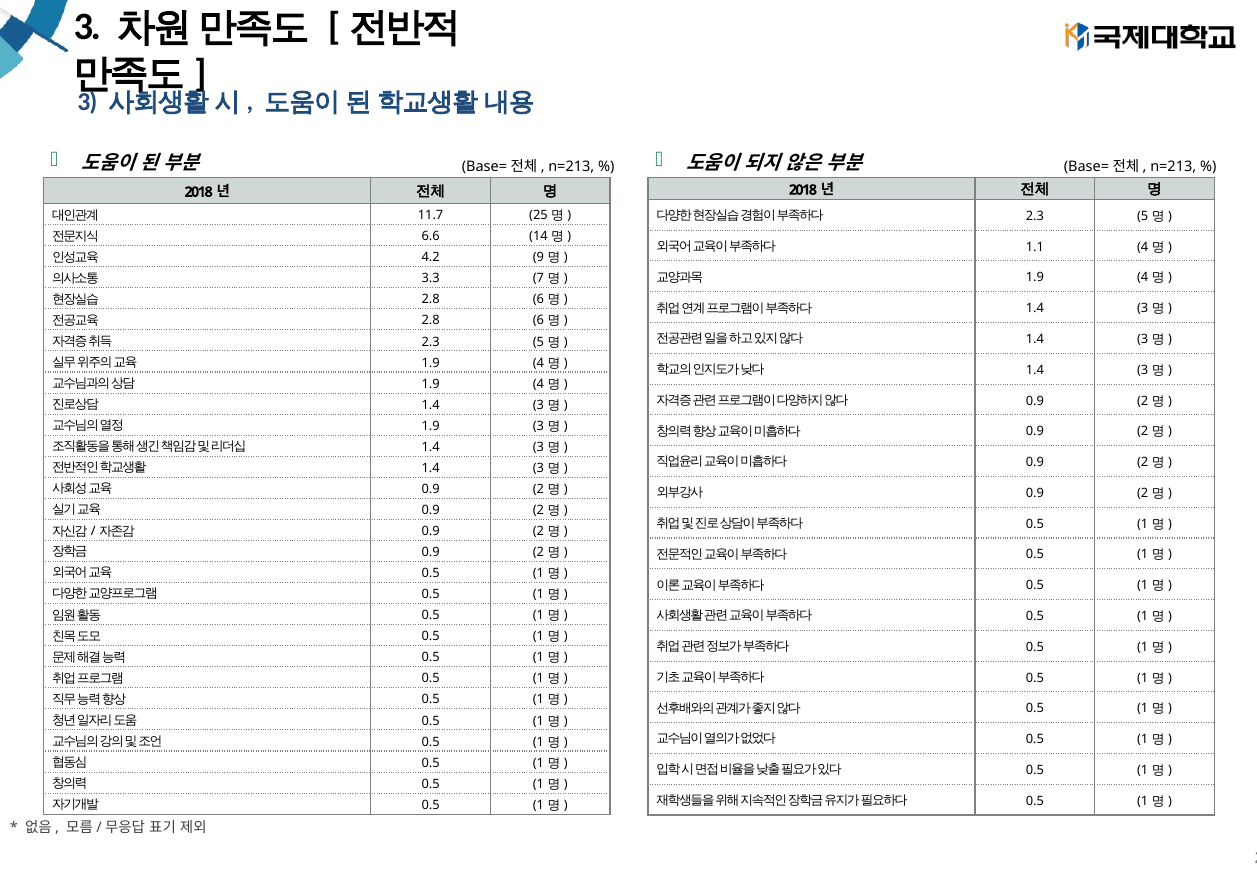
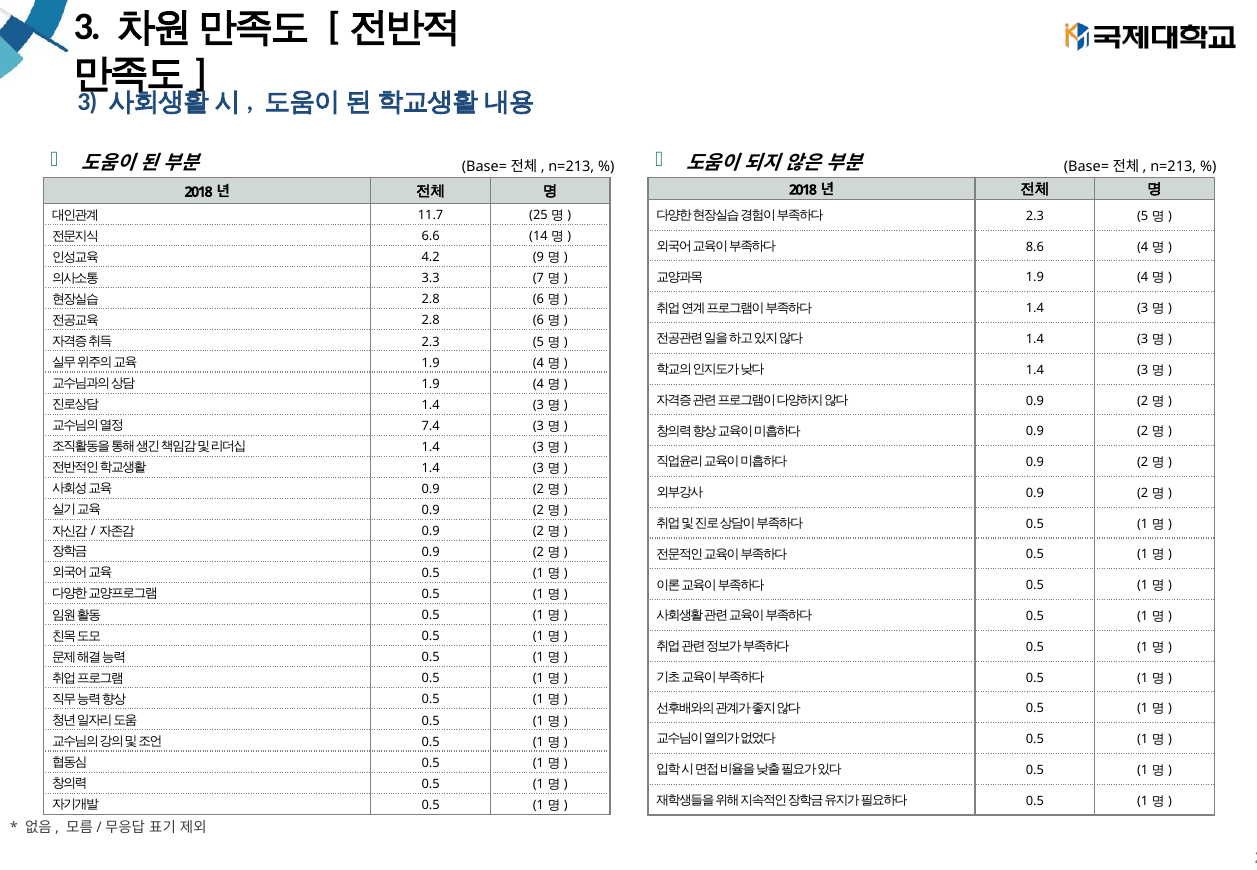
1.1: 1.1 -> 8.6 (1035, 247)
1.9: 1.9 -> 7.4 (431, 426)
